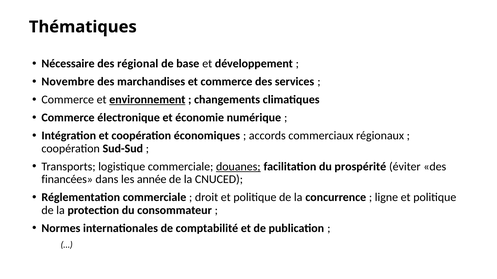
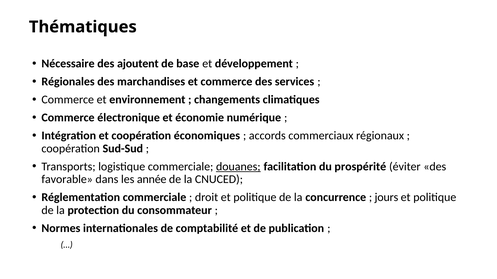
régional: régional -> ajoutent (138, 64)
Novembre: Novembre -> Régionales (68, 82)
environnement underline: present -> none (147, 100)
financées: financées -> favorable (67, 180)
ligne: ligne -> jours (386, 198)
